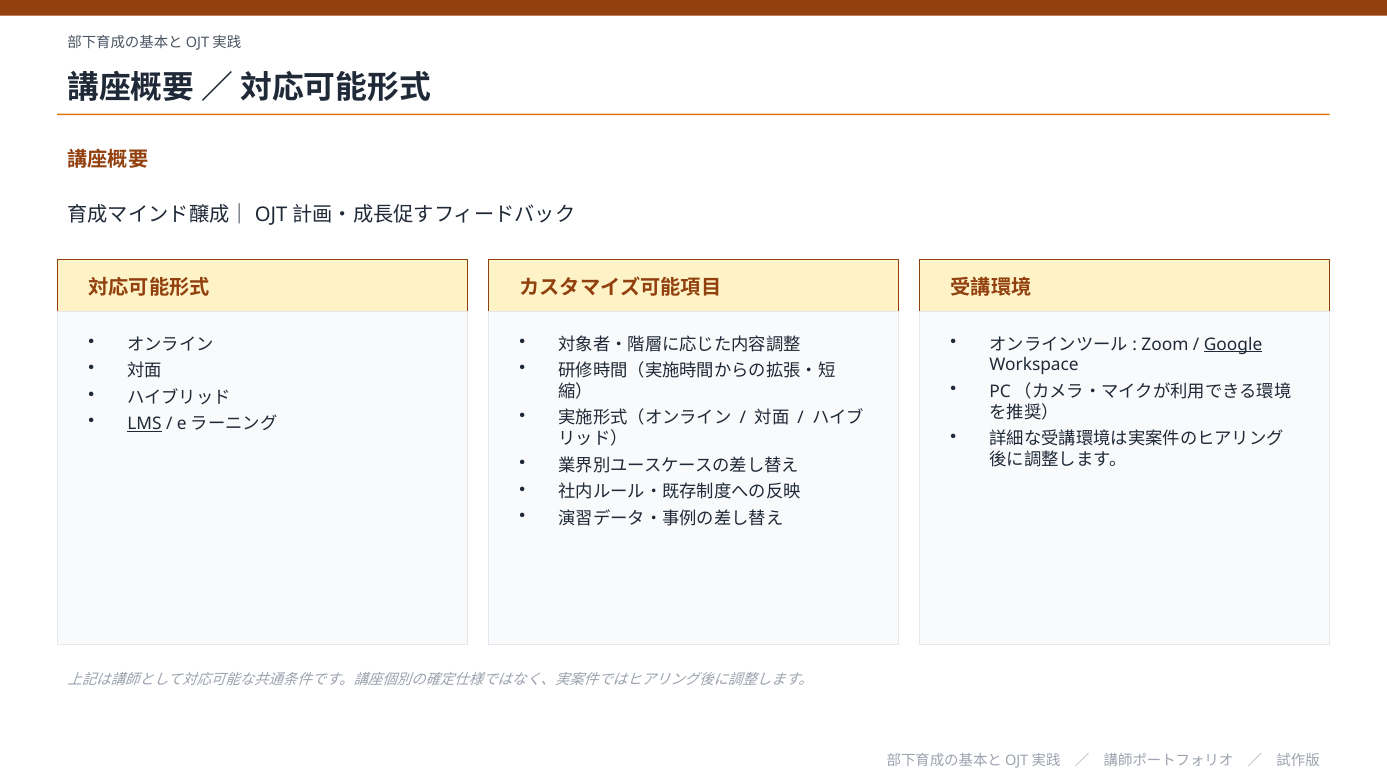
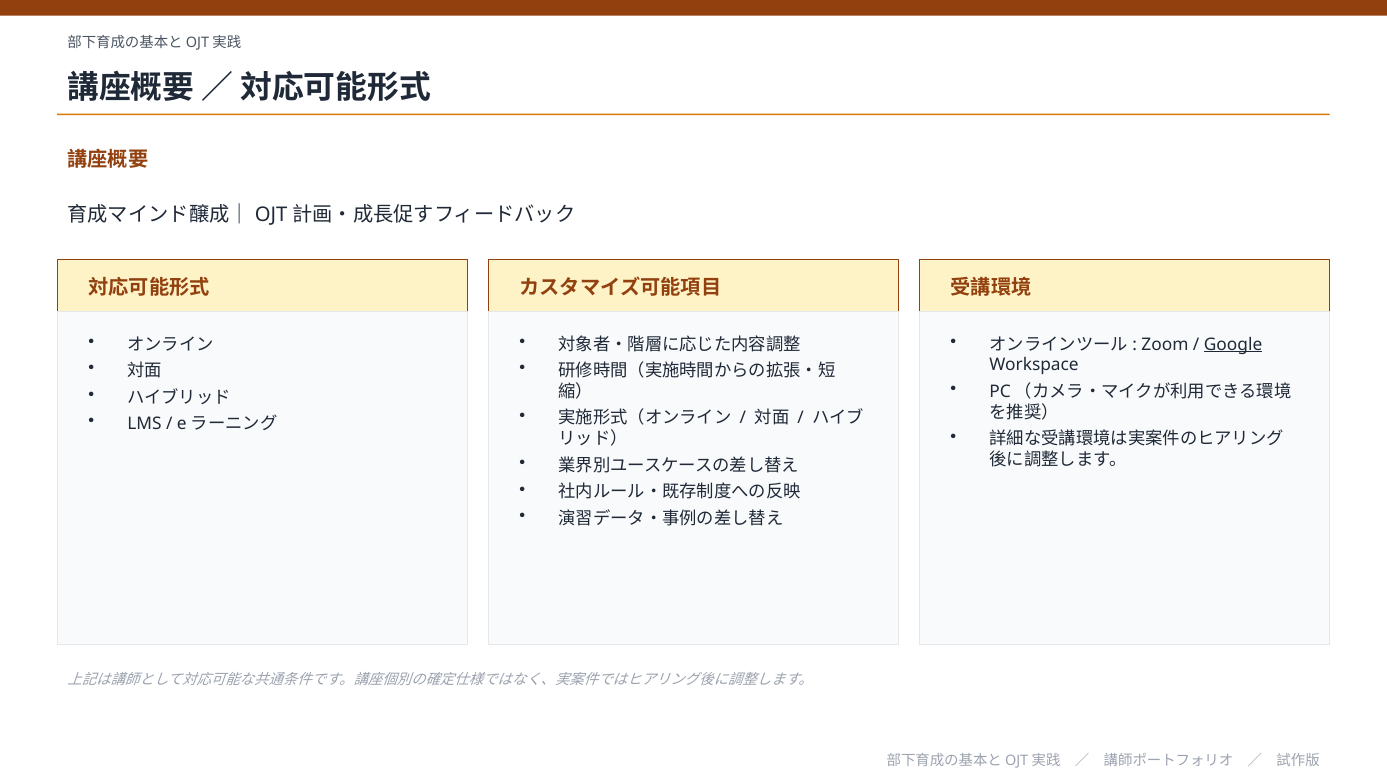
LMS underline: present -> none (144, 424)
